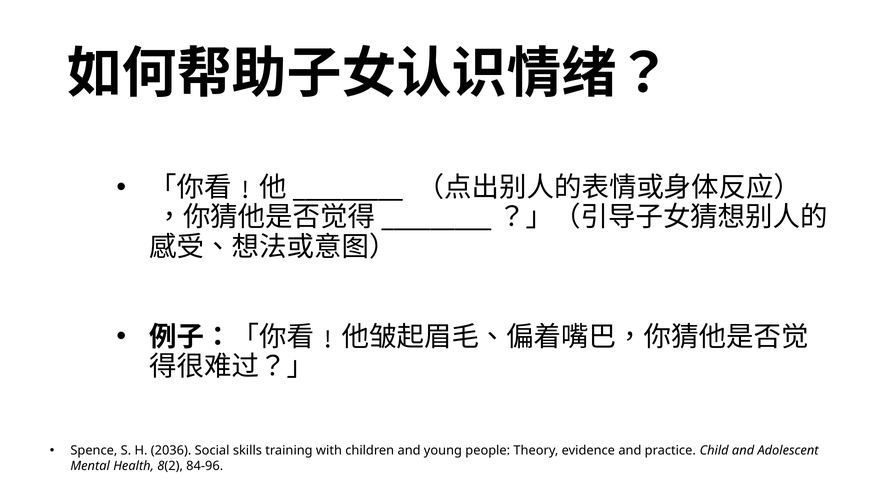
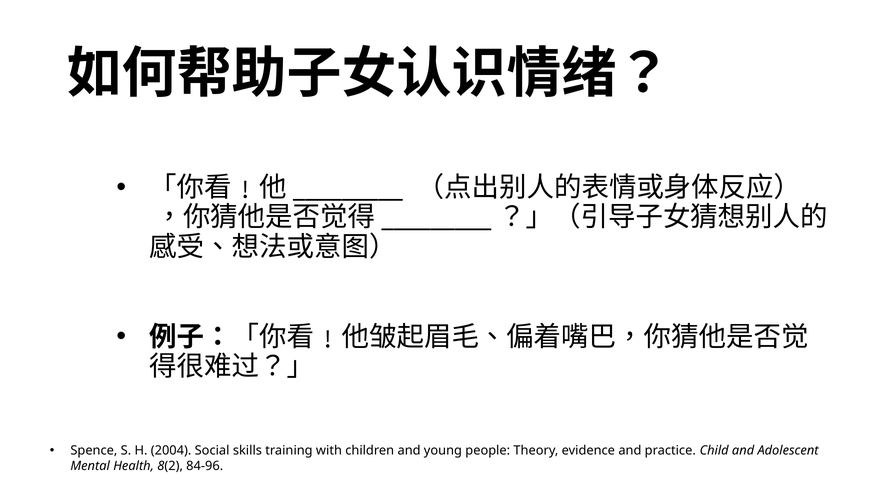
2036: 2036 -> 2004 (171, 450)
